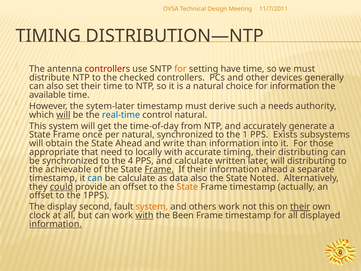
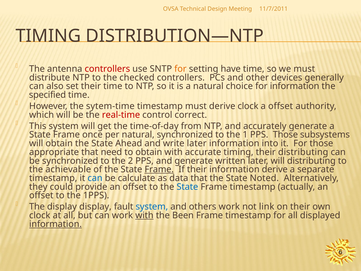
available: available -> specified (47, 95)
sytem-later: sytem-later -> sytem-time (110, 106)
derive such: such -> clock (248, 106)
a needs: needs -> offset (281, 106)
will underline: present -> none (63, 115)
real-time colour: blue -> red (121, 115)
control natural: natural -> correct (191, 115)
PPS Exists: Exists -> Those (285, 135)
write than: than -> later (197, 143)
to locally: locally -> obtain (149, 152)
4: 4 -> 2 (130, 161)
and calculate: calculate -> generate (194, 161)
information ahead: ahead -> derive (275, 169)
data also: also -> that (199, 178)
could underline: present -> none (61, 187)
State colour: orange -> blue (187, 187)
display second: second -> display (95, 207)
system colour: orange -> blue (152, 207)
not this: this -> link (267, 207)
their underline: present -> none (300, 207)
